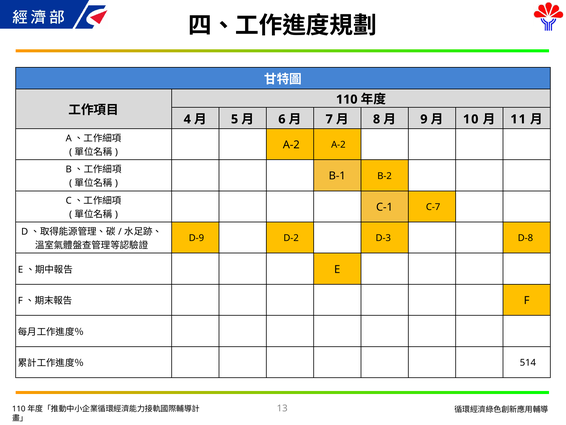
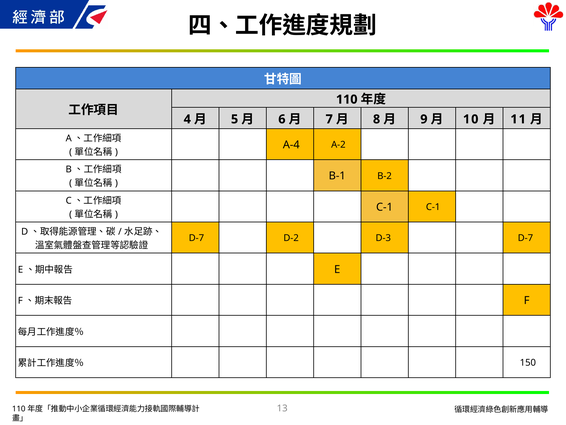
A-2: A-2 -> A-4 (291, 145)
C-1 C-7: C-7 -> C-1 (433, 207)
D-9: D-9 -> D-7 (196, 238)
D-3 D-8: D-8 -> D-7 (525, 238)
514: 514 -> 150 (528, 362)
